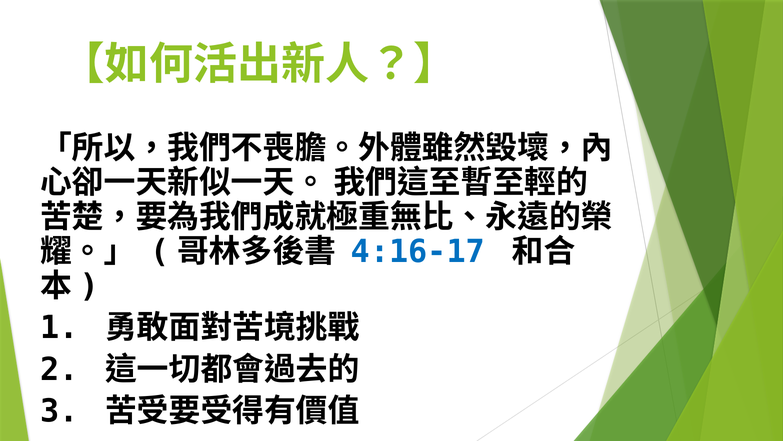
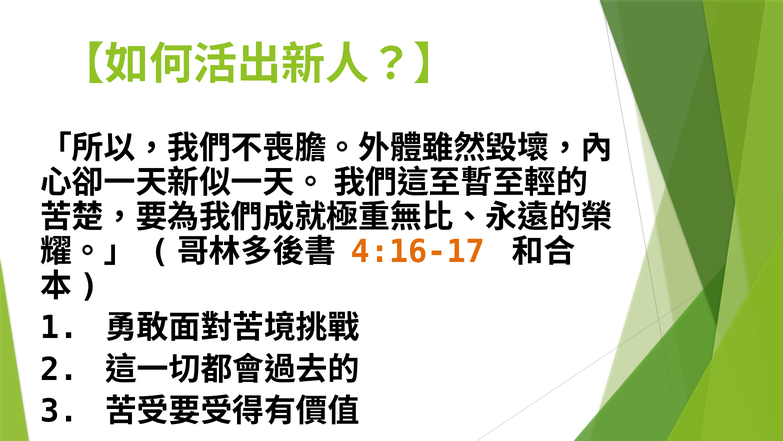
4:16-17 colour: blue -> orange (418, 251)
